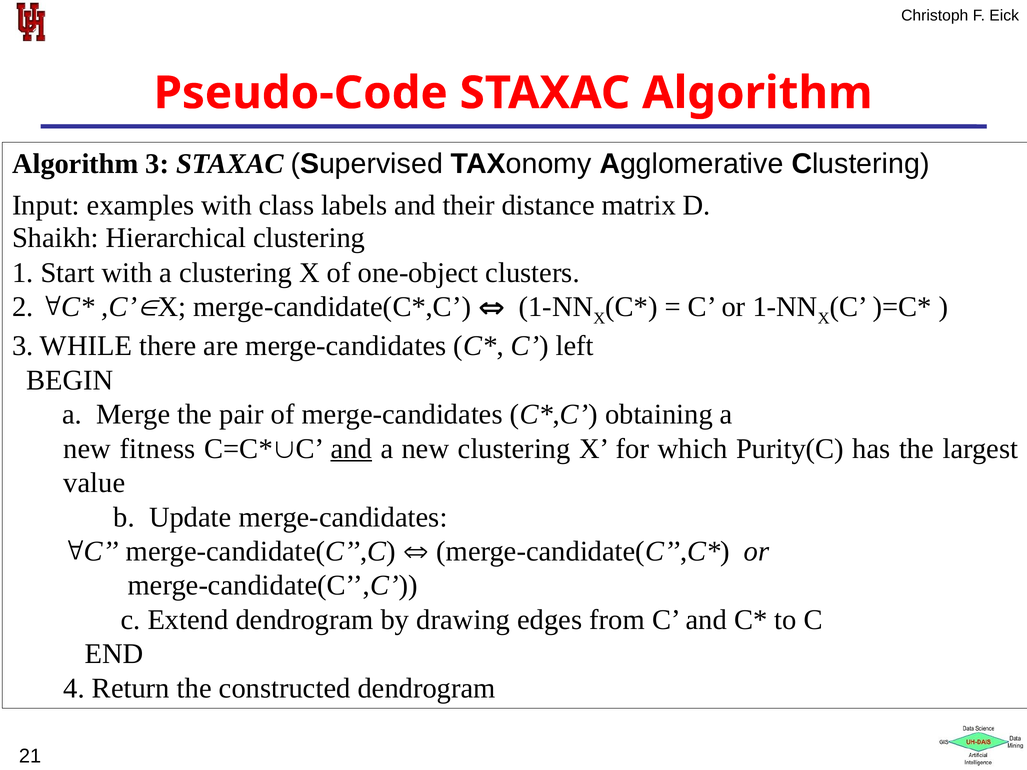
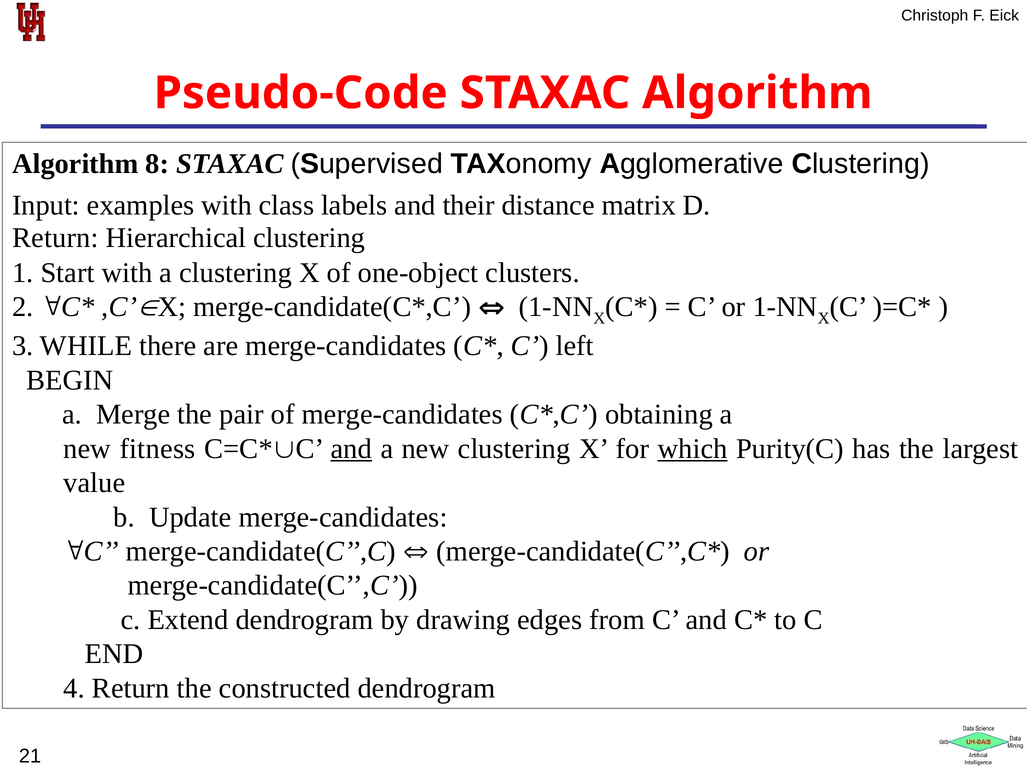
Algorithm 3: 3 -> 8 (157, 164)
Shaikh: Shaikh -> Return (55, 238)
which underline: none -> present (693, 449)
